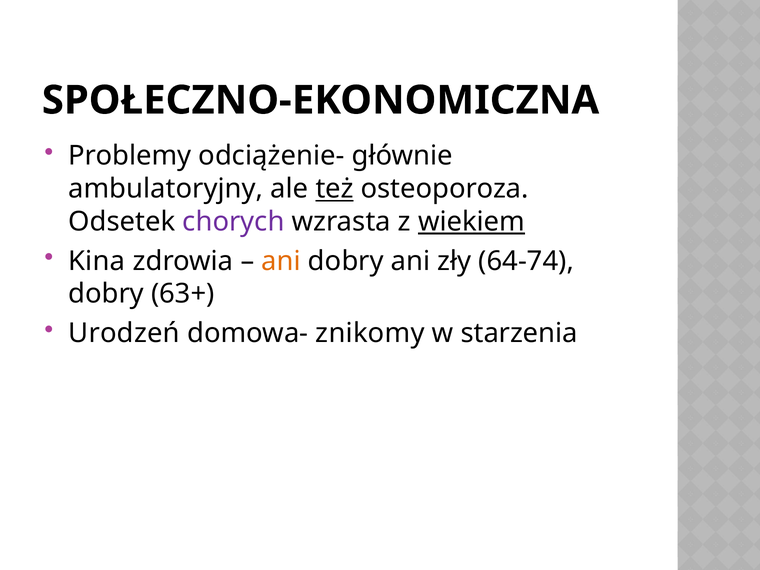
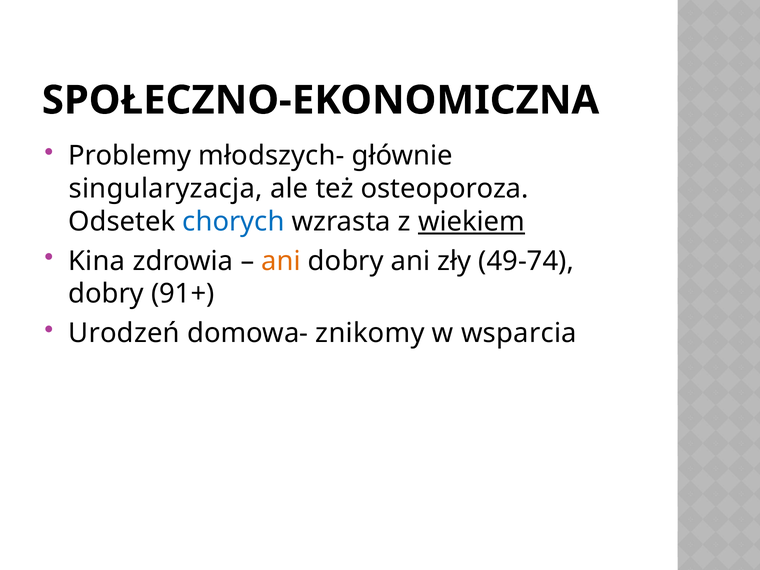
odciążenie-: odciążenie- -> młodszych- (271, 156)
ambulatoryjny: ambulatoryjny -> singularyzacja (166, 189)
też underline: present -> none (335, 189)
chorych colour: purple -> blue (234, 222)
64-74: 64-74 -> 49-74 (526, 261)
63+: 63+ -> 91+ (183, 294)
starzenia: starzenia -> wsparcia (519, 333)
